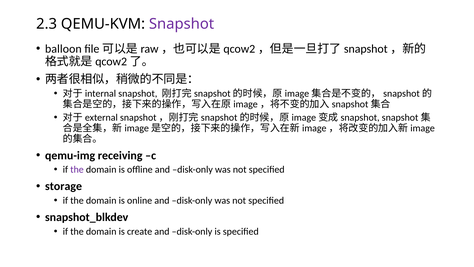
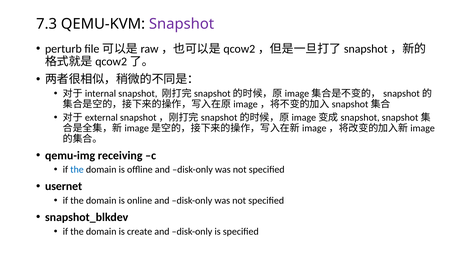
2.3: 2.3 -> 7.3 (47, 24)
balloon: balloon -> perturb (63, 49)
the colour: purple -> blue (77, 169)
storage: storage -> usernet (64, 186)
